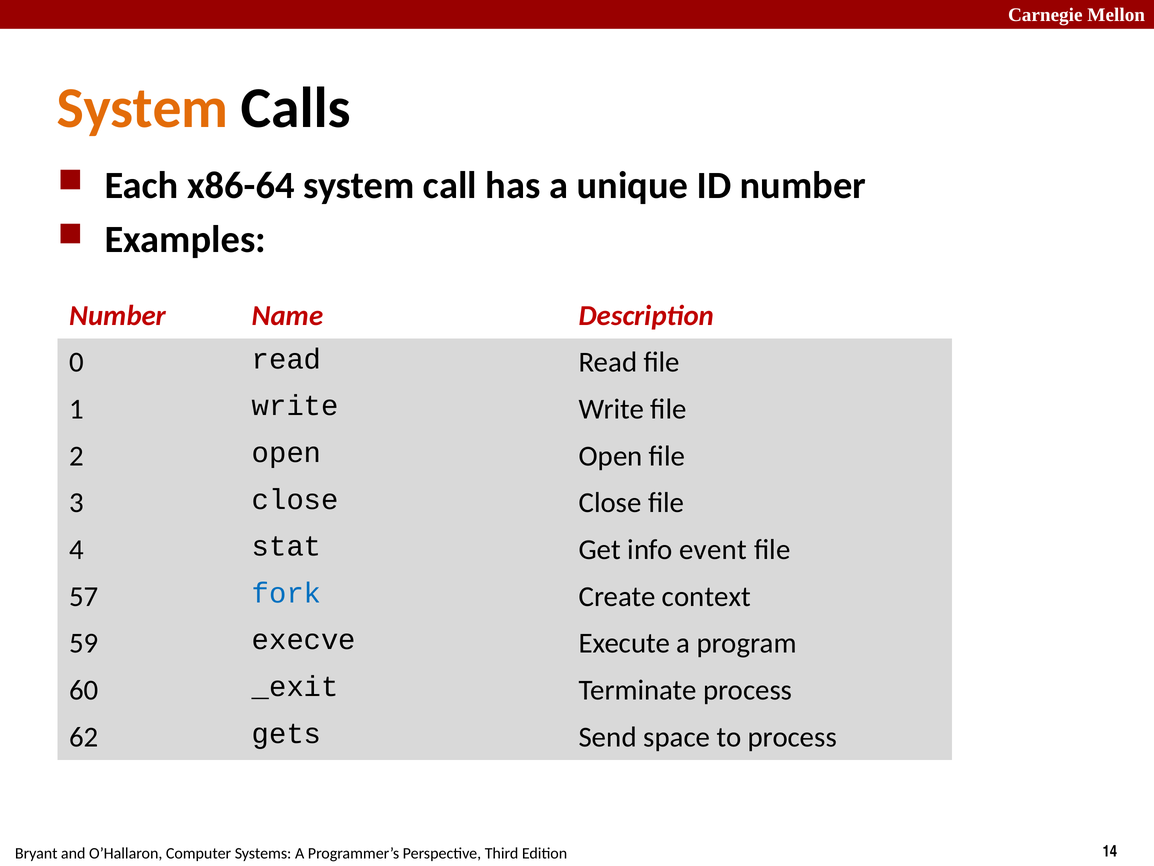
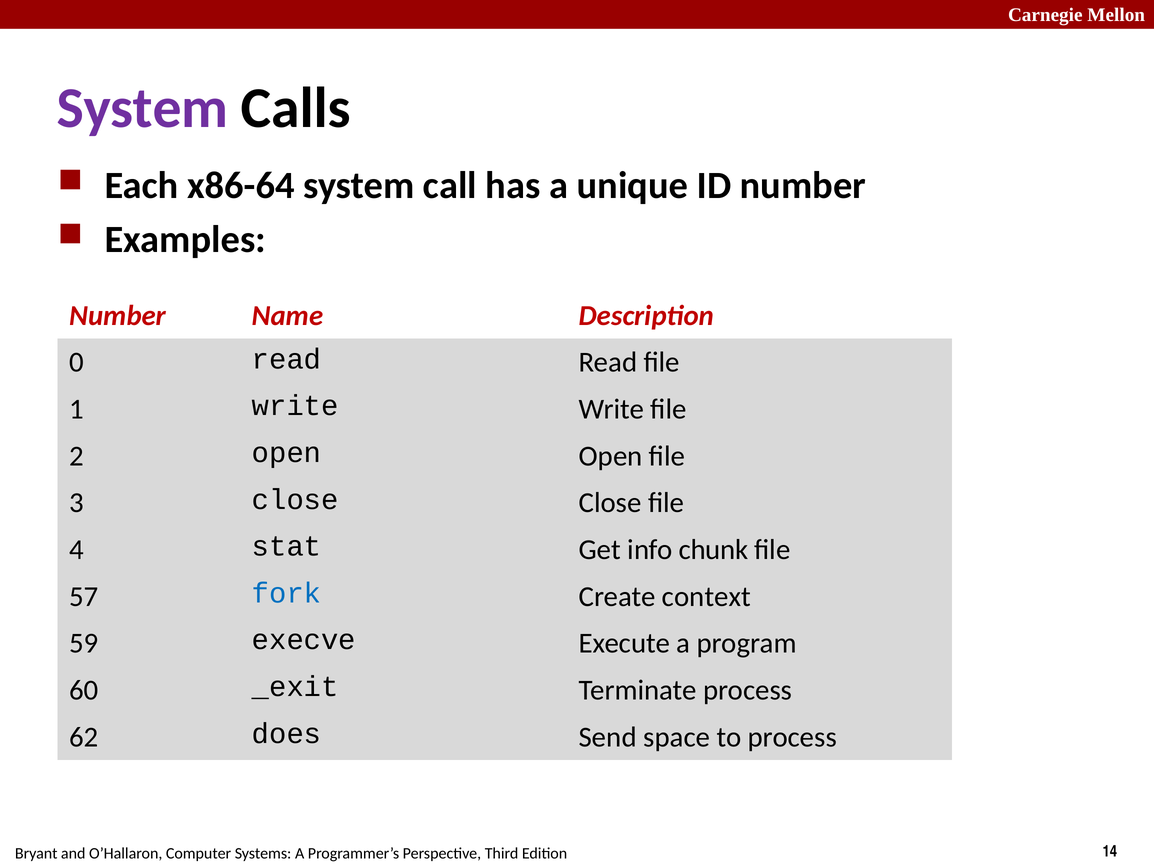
System colour: orange -> purple (142, 108)
event: event -> chunk (713, 549)
gets: gets -> does (287, 733)
